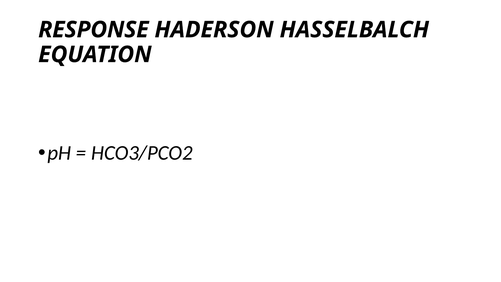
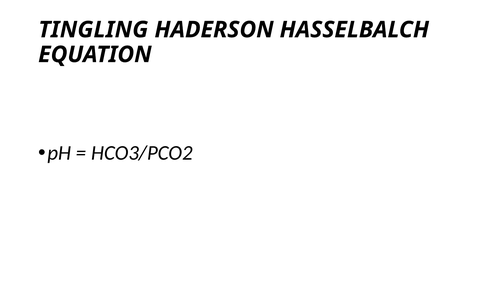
RESPONSE: RESPONSE -> TINGLING (93, 30)
